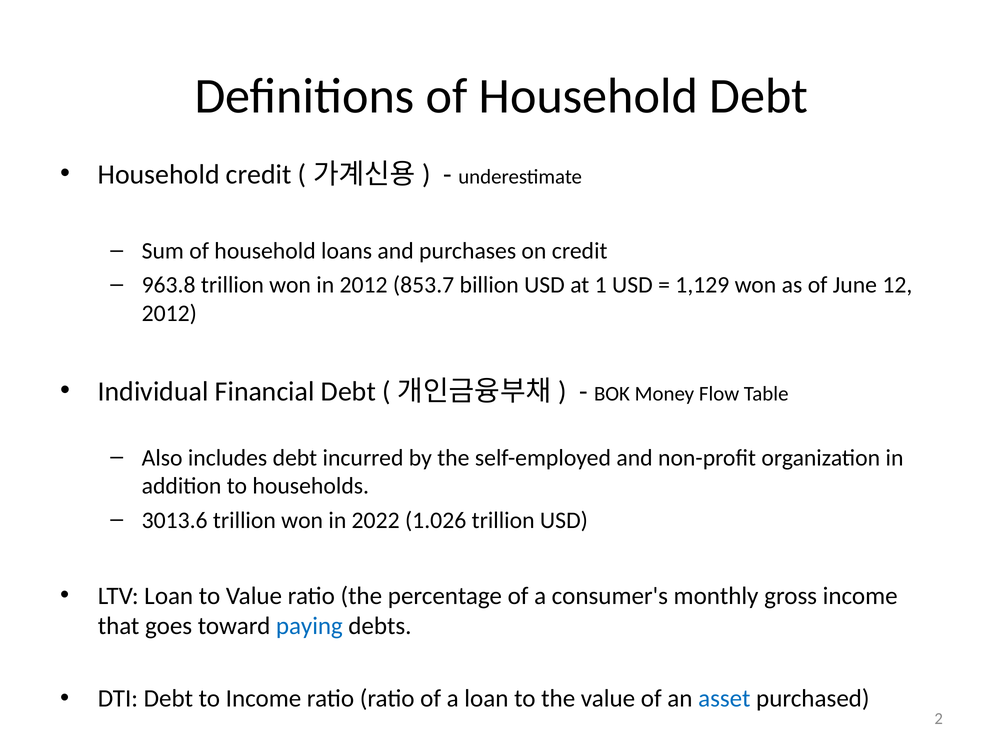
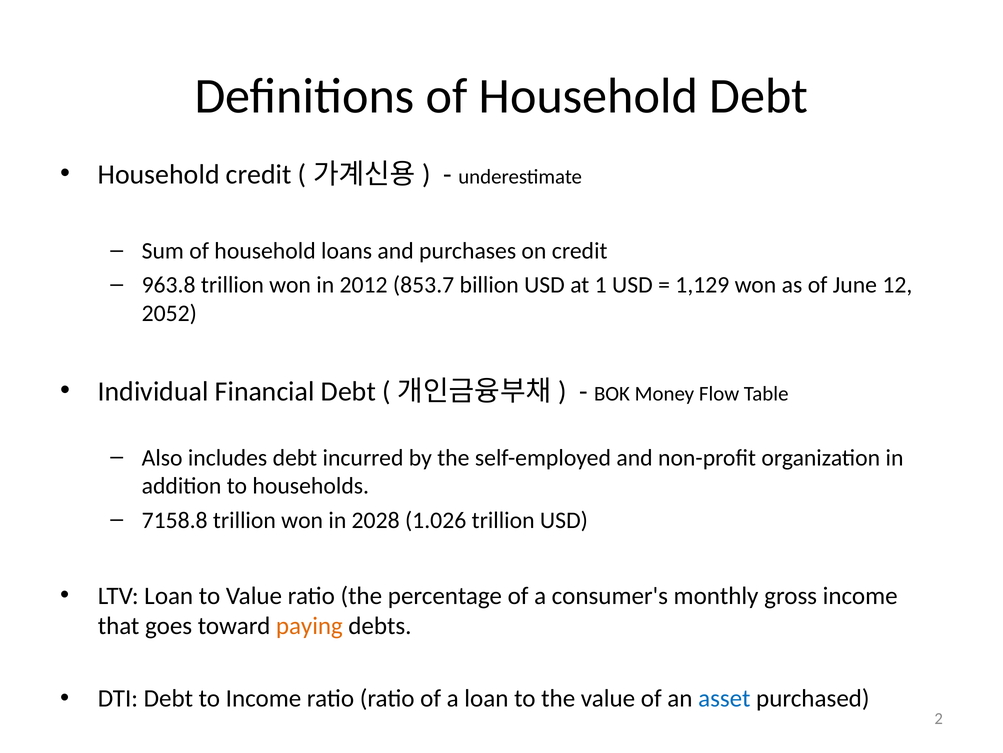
2012: 2012 -> 2052 (169, 313)
3013.6: 3013.6 -> 7158.8 (175, 520)
2022: 2022 -> 2028 (376, 520)
paying colour: blue -> orange (309, 625)
